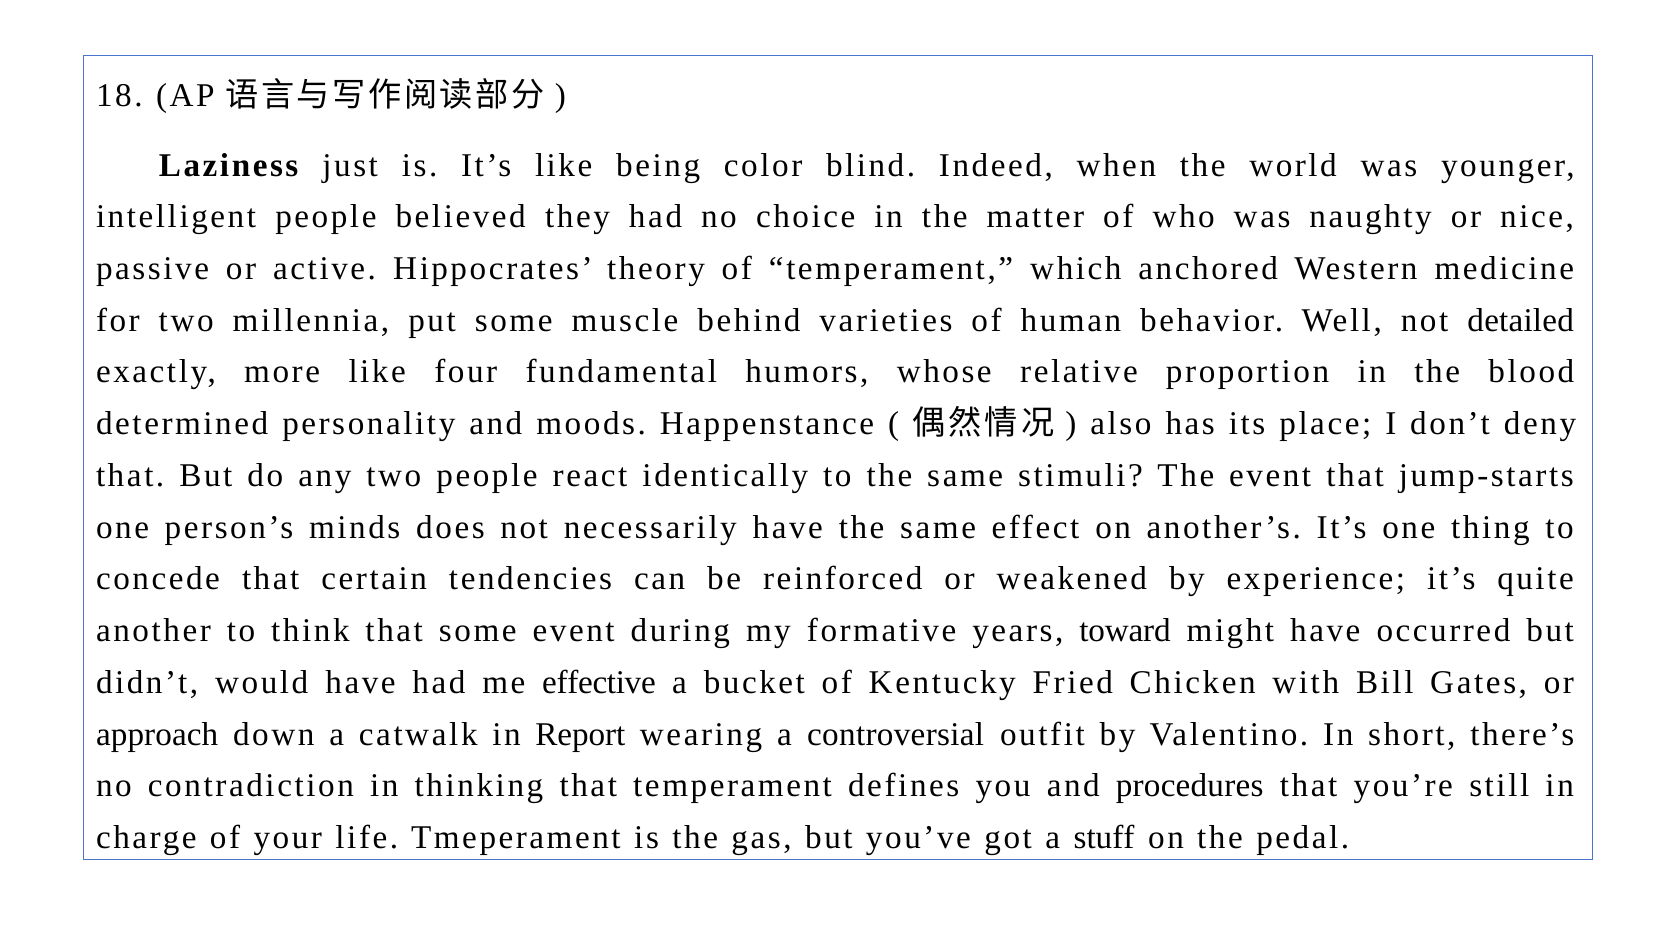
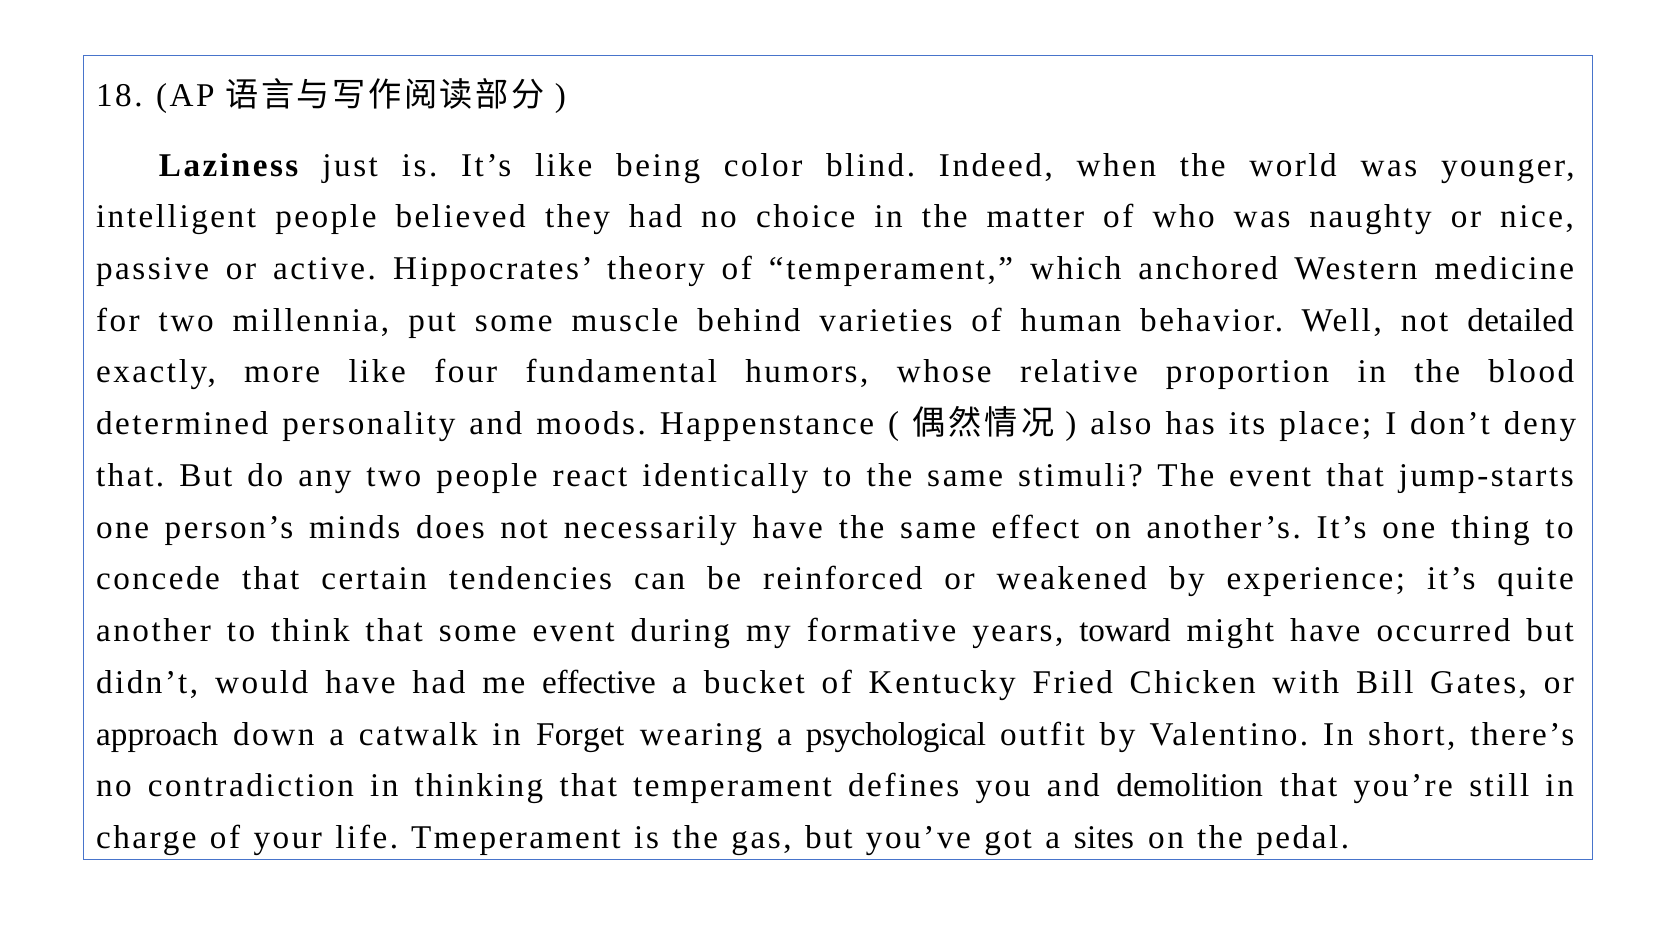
Report: Report -> Forget (580, 734)
controversial: controversial -> psychological (896, 734)
procedures: procedures -> demolition (1190, 786)
stuff: stuff -> sites (1104, 838)
